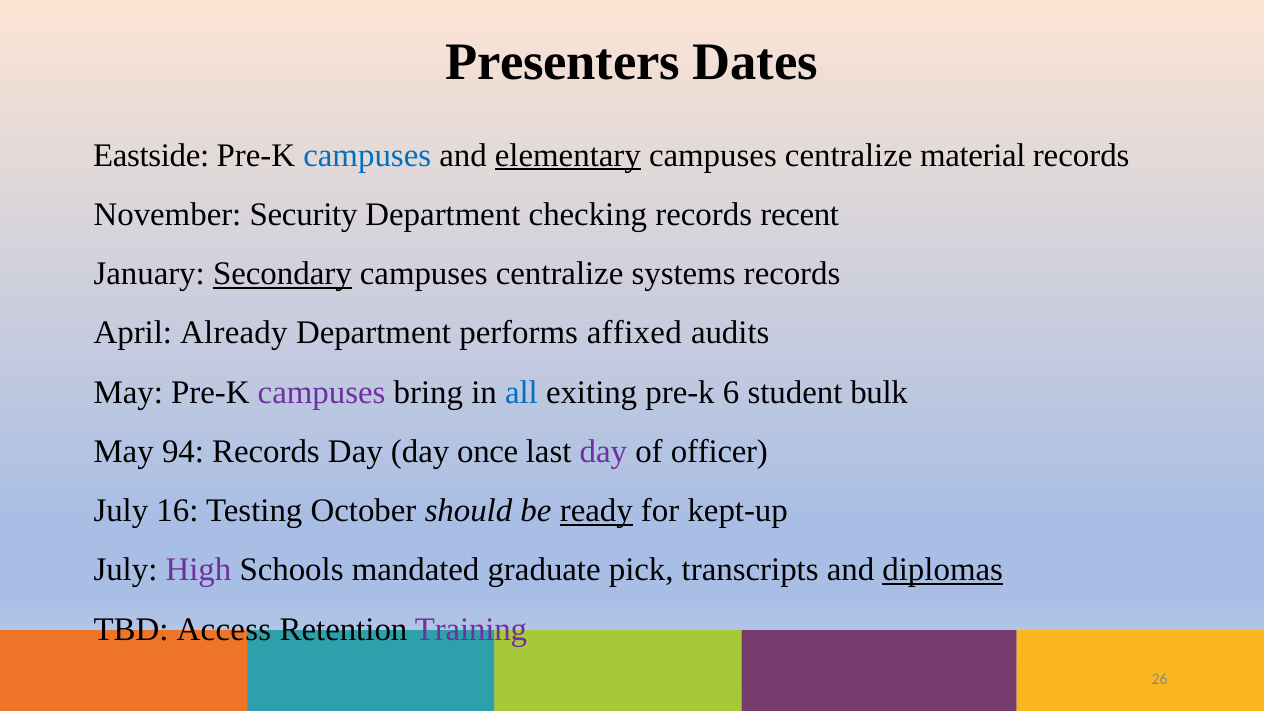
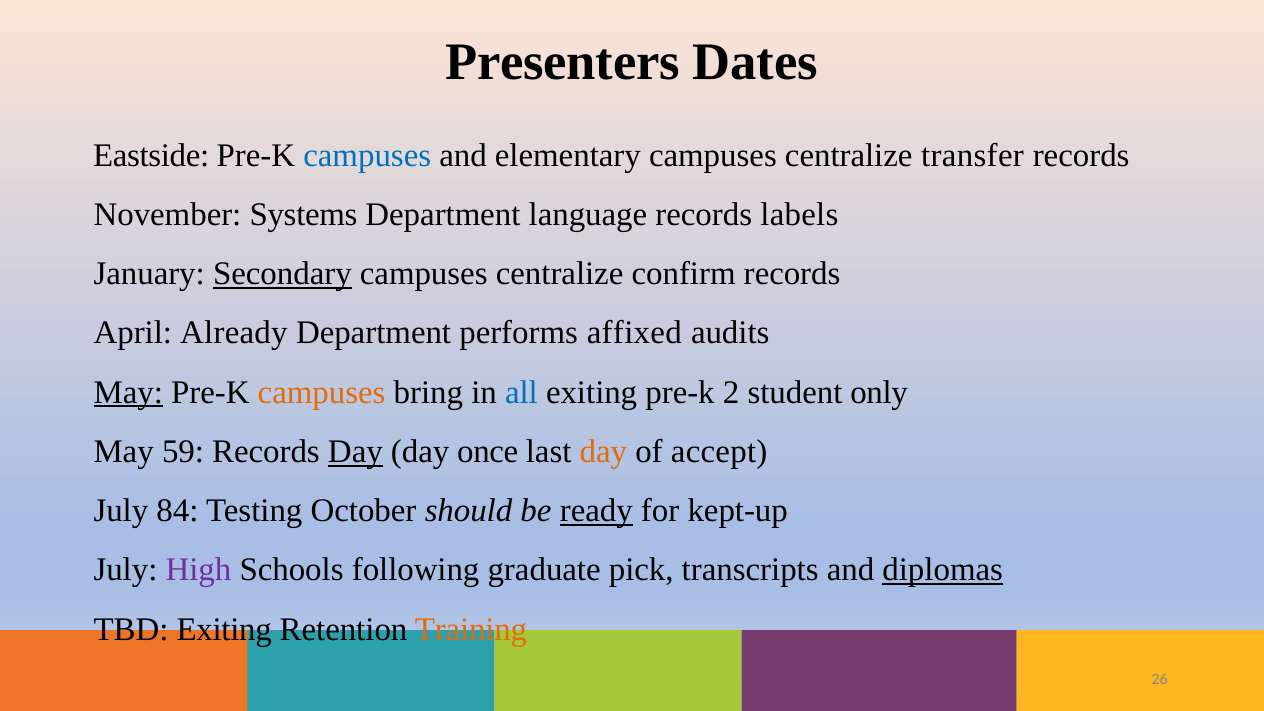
elementary underline: present -> none (568, 155)
material: material -> transfer (973, 155)
Security: Security -> Systems (304, 215)
checking: checking -> language (588, 215)
recent: recent -> labels (799, 215)
systems: systems -> confirm (684, 274)
May underline: none -> present (128, 392)
campuses colour: purple -> orange (322, 392)
6: 6 -> 2 (731, 392)
bulk: bulk -> only (879, 392)
94: 94 -> 59 (183, 451)
Day underline: none -> present (355, 451)
day colour: purple -> orange (603, 451)
officer: officer -> accept (719, 451)
16: 16 -> 84 (177, 511)
mandated: mandated -> following (416, 570)
TBD Access: Access -> Exiting (224, 629)
Training colour: purple -> orange (471, 629)
